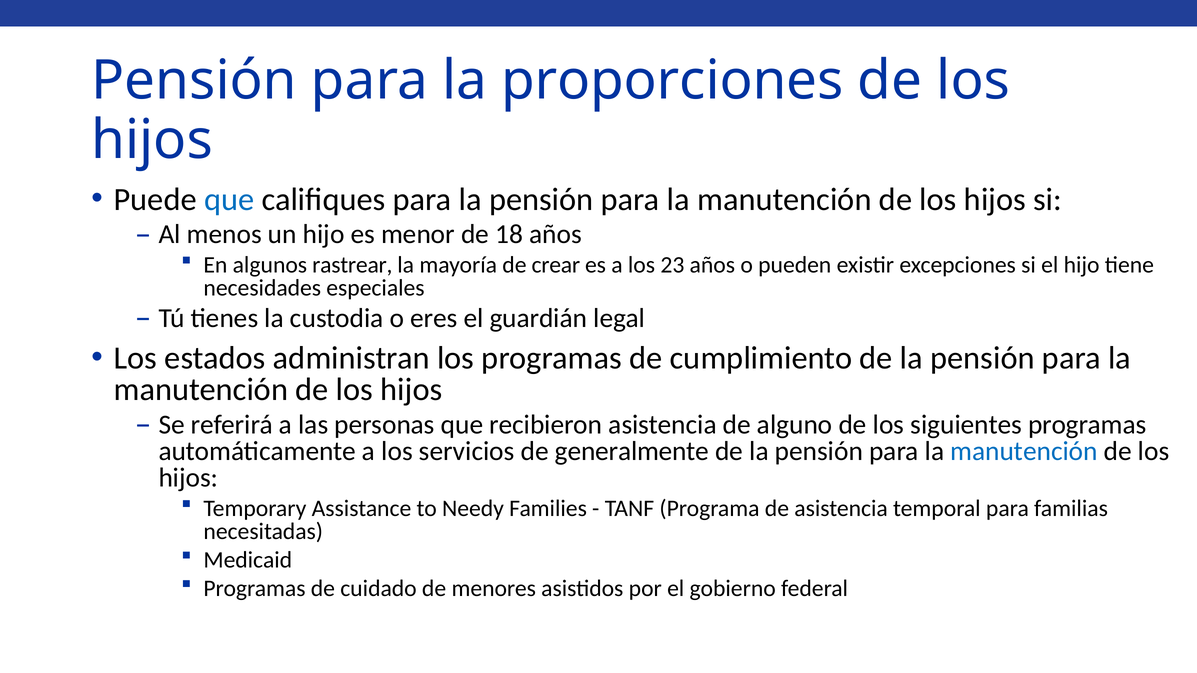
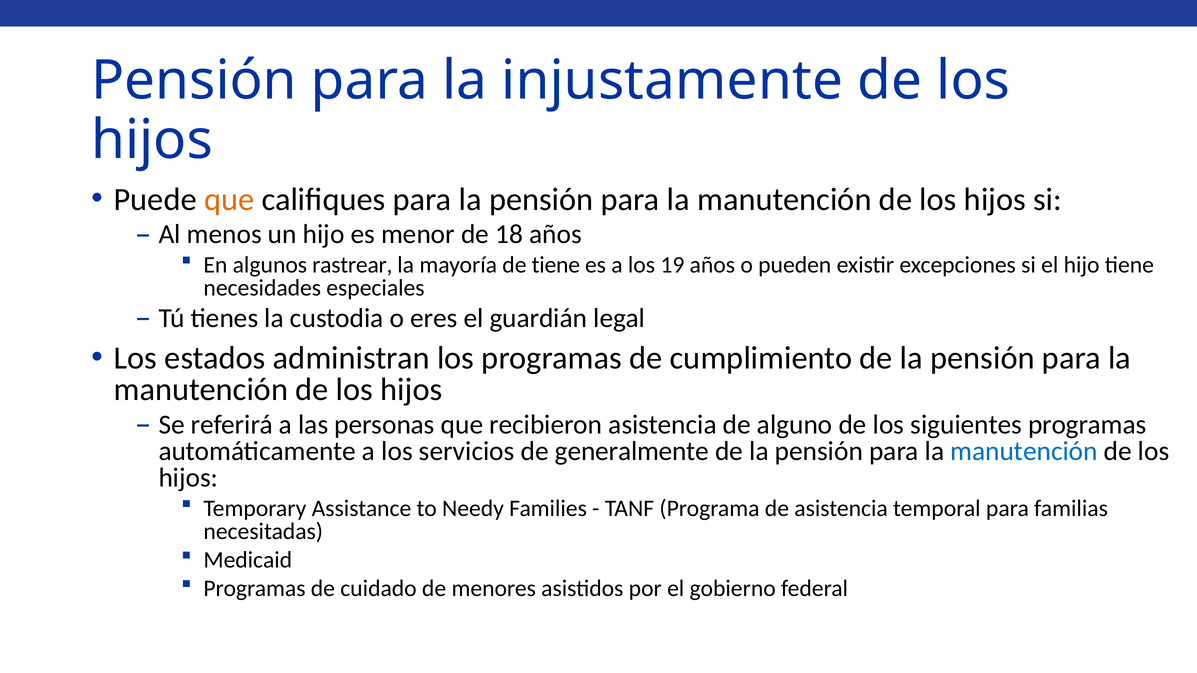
proporciones: proporciones -> injustamente (672, 81)
que colour: blue -> orange (229, 200)
de crear: crear -> tiene (556, 265)
23: 23 -> 19 (672, 265)
